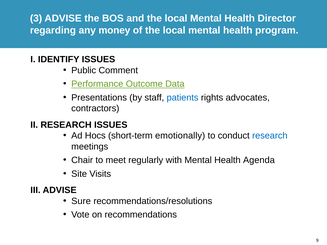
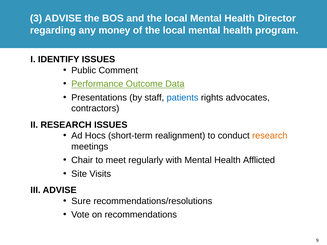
emotionally: emotionally -> realignment (180, 136)
research colour: blue -> orange (270, 136)
Agenda: Agenda -> Afflicted (259, 160)
